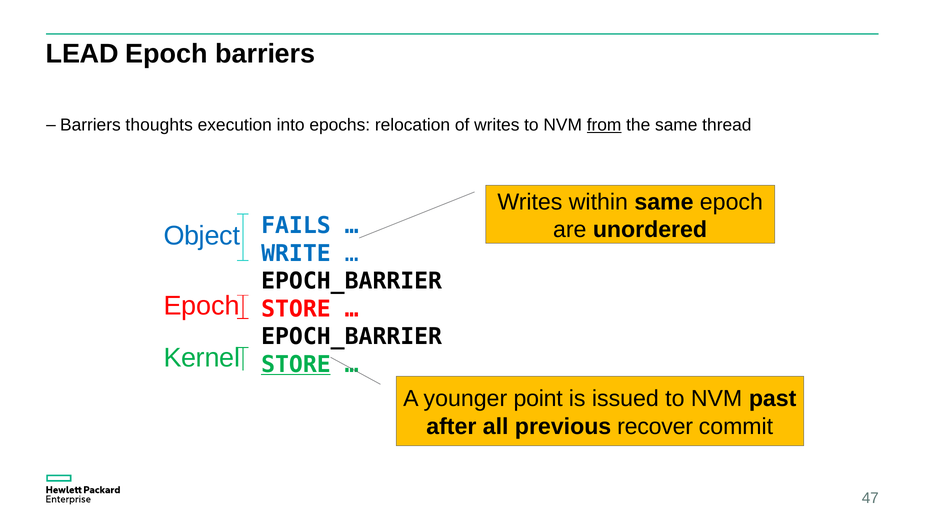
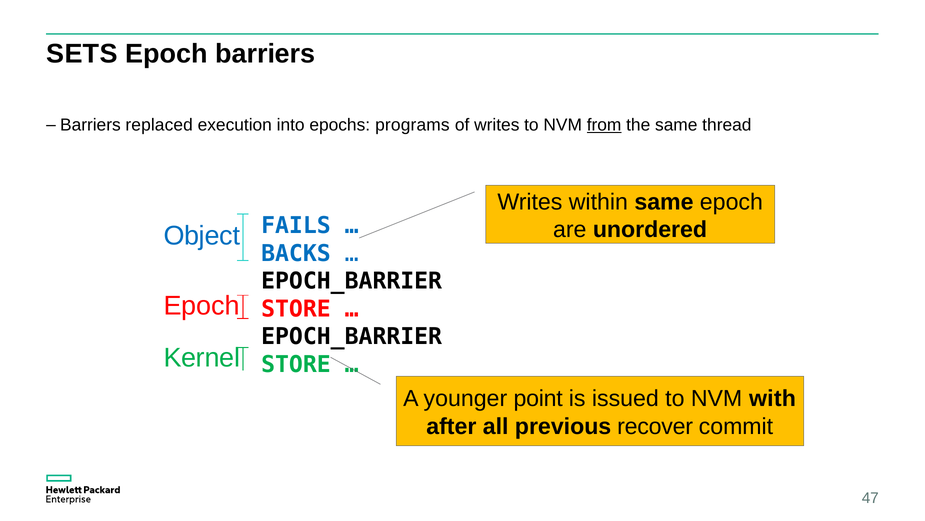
LEAD: LEAD -> SETS (82, 54)
thoughts: thoughts -> replaced (159, 125)
relocation: relocation -> programs (412, 125)
WRITE: WRITE -> BACKS (296, 253)
STORE underline: present -> none (296, 364)
past: past -> with (772, 398)
